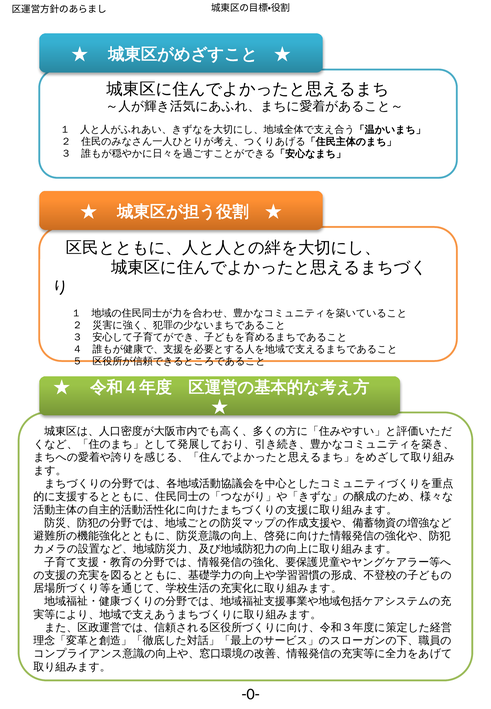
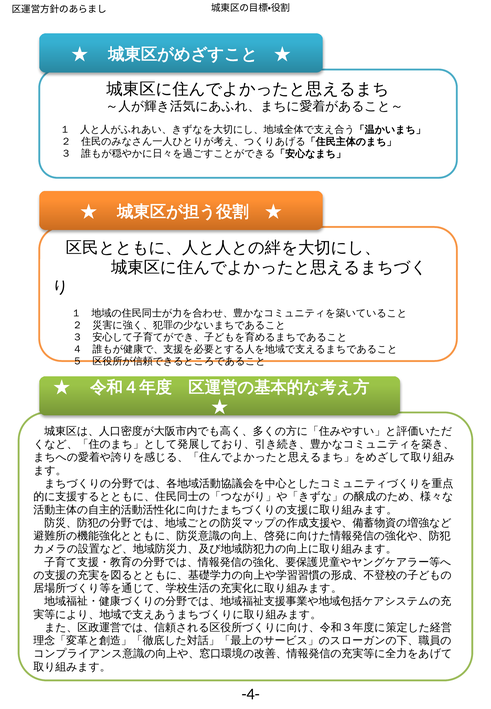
-0-: -0- -> -4- (251, 694)
